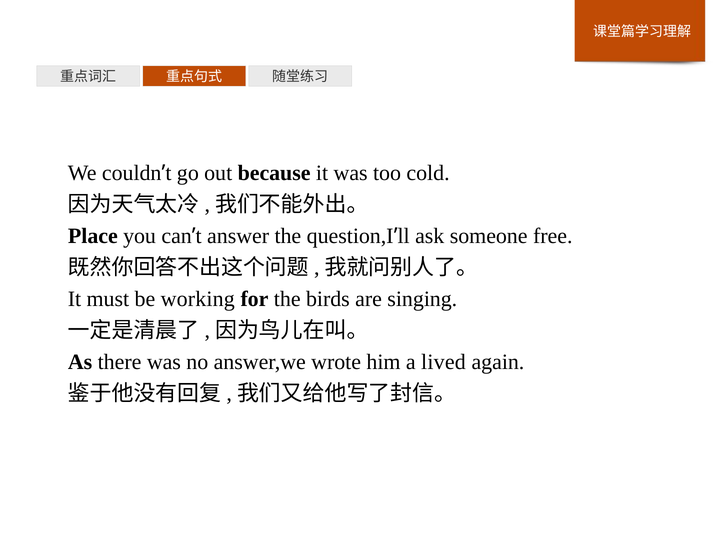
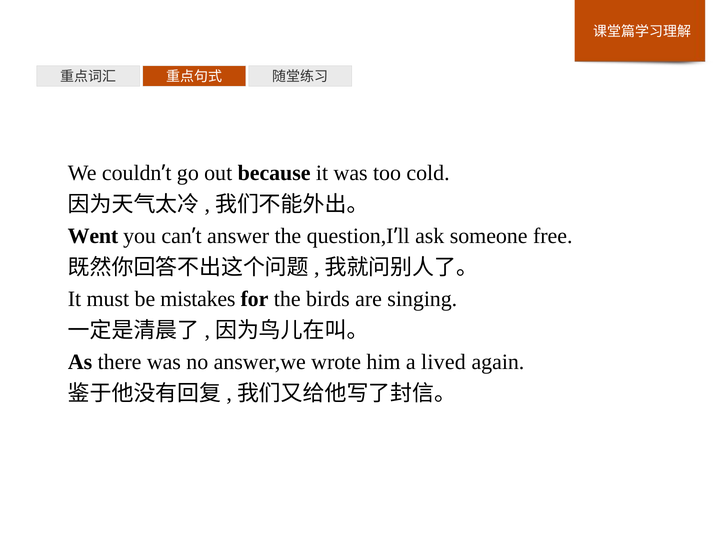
Place: Place -> Went (93, 236)
working: working -> mistakes (198, 299)
